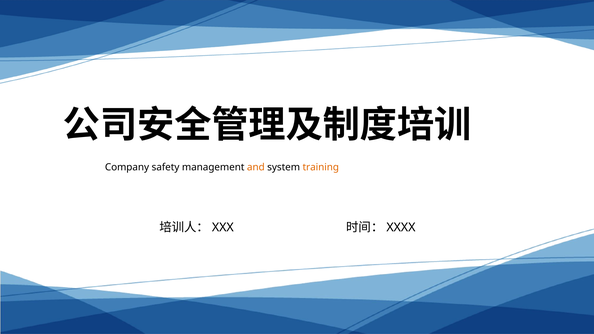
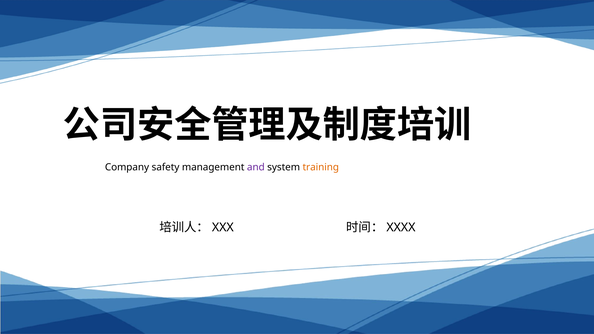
and colour: orange -> purple (256, 167)
